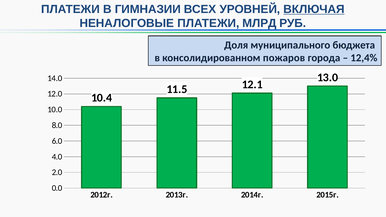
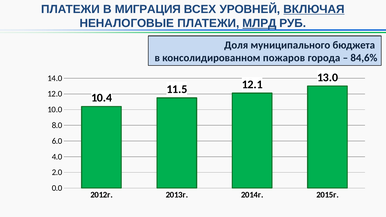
ГИМНАЗИИ: ГИМНАЗИИ -> МИГРАЦИЯ (148, 9)
МЛРД underline: none -> present (259, 23)
12,4%: 12,4% -> 84,6% (364, 58)
